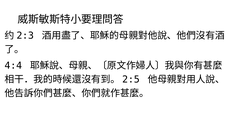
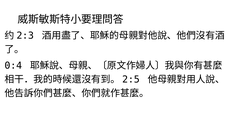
4:4: 4:4 -> 0:4 (13, 66)
